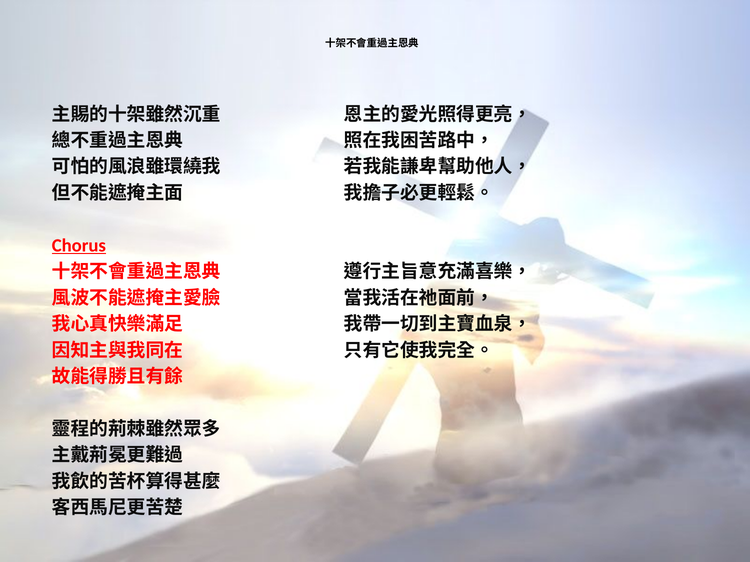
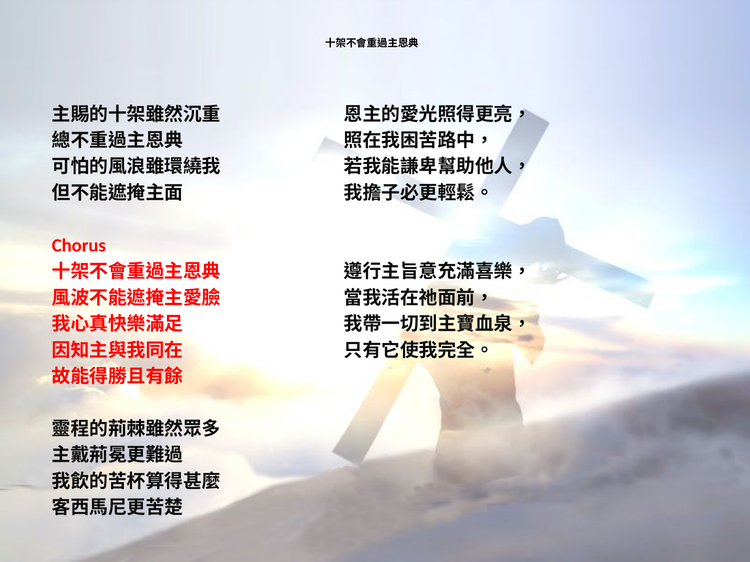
Chorus underline: present -> none (79, 246)
